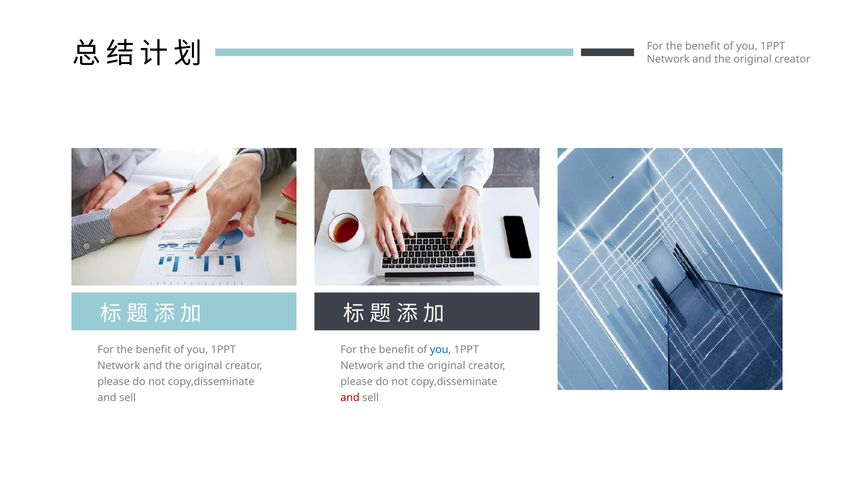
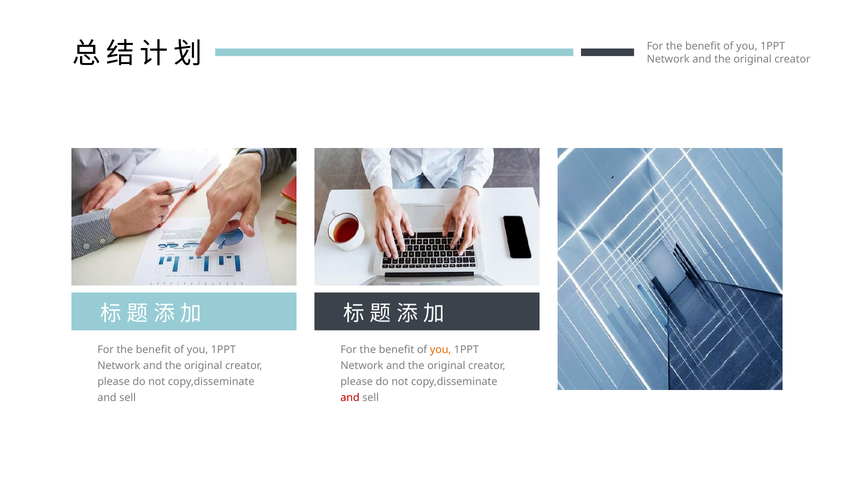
you colour: blue -> orange (441, 350)
